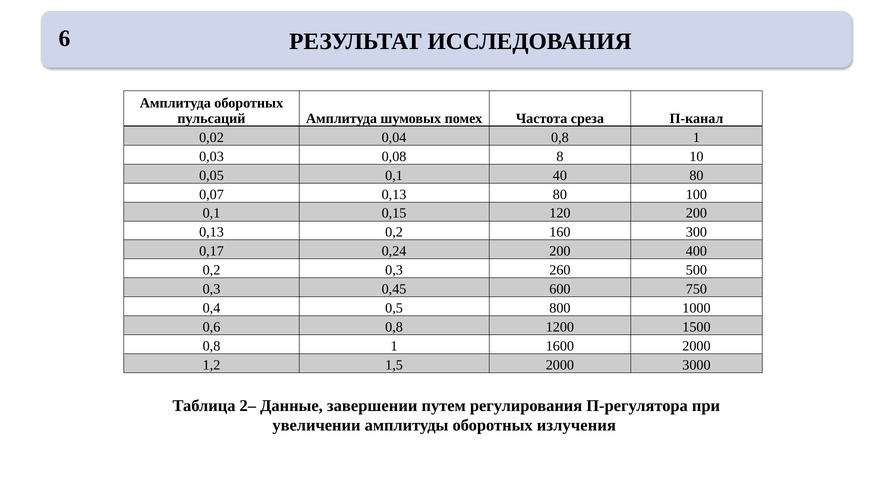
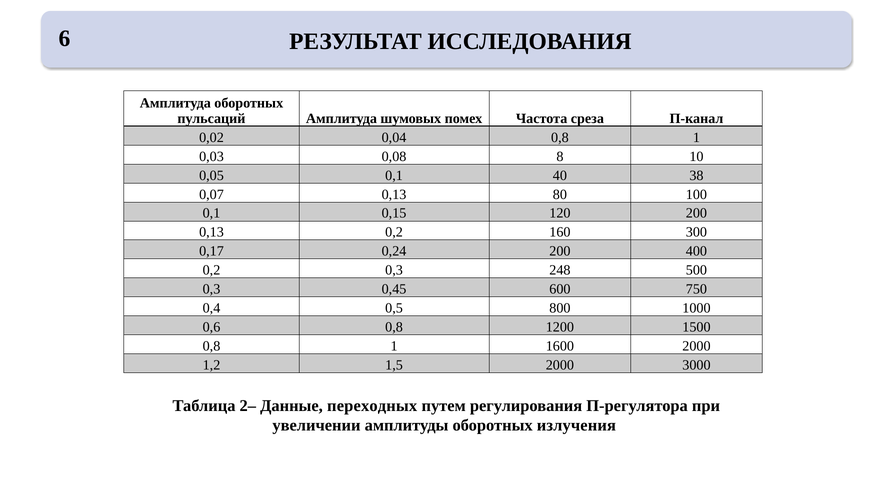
40 80: 80 -> 38 (696, 175)
260: 260 -> 248 (560, 270)
завершении: завершении -> переходных (372, 406)
